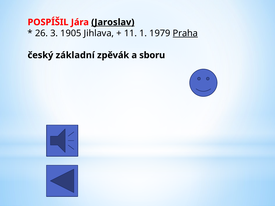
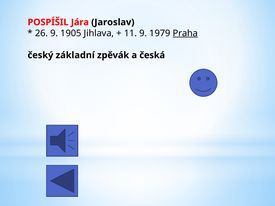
Jaroslav underline: present -> none (113, 22)
26 3: 3 -> 9 (54, 33)
11 1: 1 -> 9 (143, 33)
sboru: sboru -> česká (152, 55)
